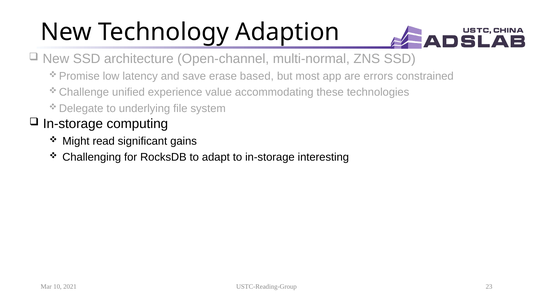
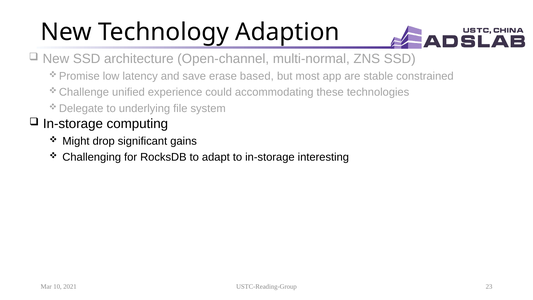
errors: errors -> stable (378, 76)
value: value -> could (219, 92)
read: read -> drop (104, 141)
